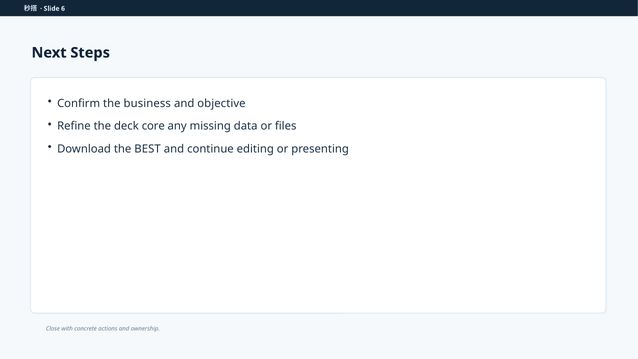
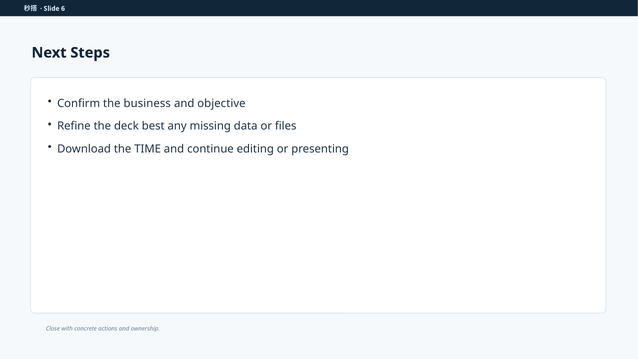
core: core -> best (153, 126)
BEST: BEST -> TIME (148, 149)
